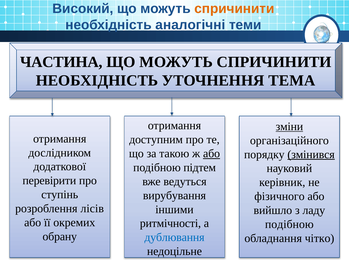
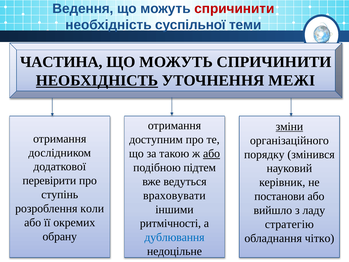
Високий: Високий -> Ведення (83, 9)
спричинити colour: orange -> red (234, 9)
аналогічні: аналогічні -> суспільної (190, 25)
НЕОБХІДНІСТЬ underline: none -> present (97, 81)
ТЕМА: ТЕМА -> МЕЖІ (292, 81)
змінився underline: present -> none (311, 154)
вирубування: вирубування -> враховувати (174, 195)
фізичного: фізичного -> постанови (280, 196)
лісів: лісів -> коли (92, 208)
подібною: подібною -> стратегію (289, 224)
